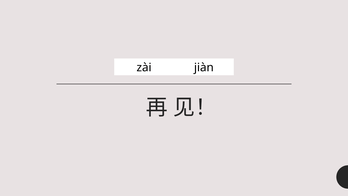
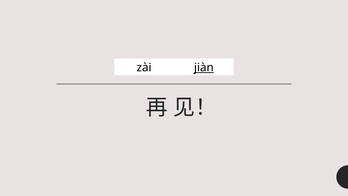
jiàn underline: none -> present (204, 67)
